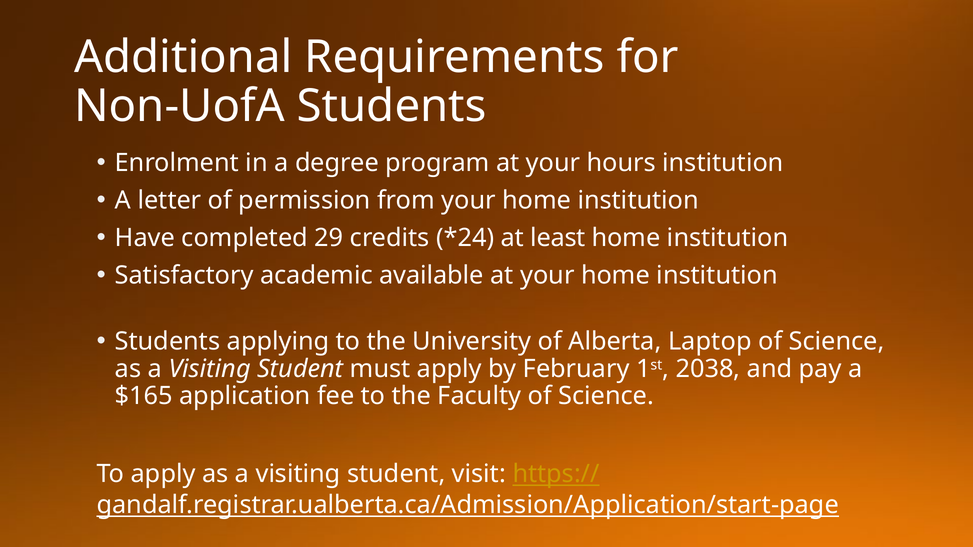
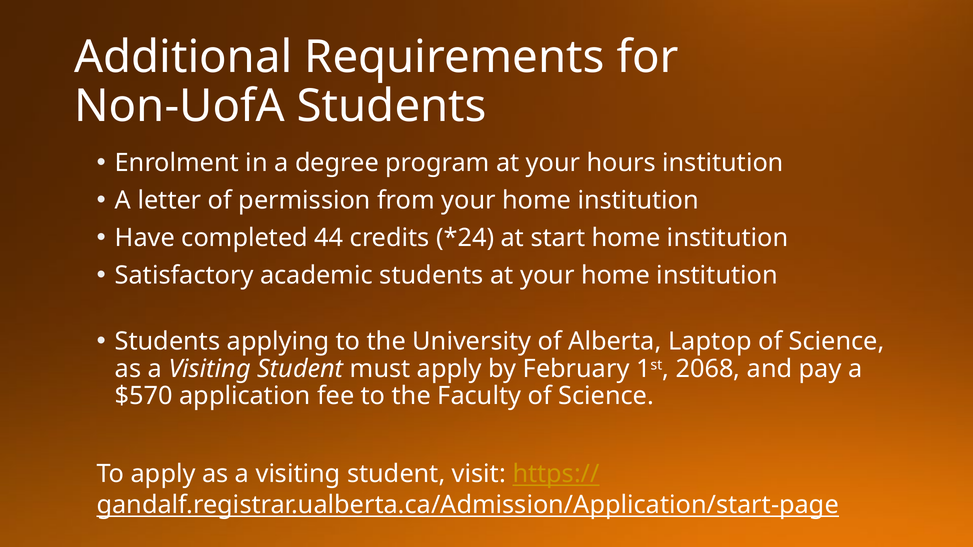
29: 29 -> 44 (329, 238)
least: least -> start (558, 238)
academic available: available -> students (431, 275)
2038: 2038 -> 2068 (708, 369)
$165: $165 -> $570 (144, 396)
